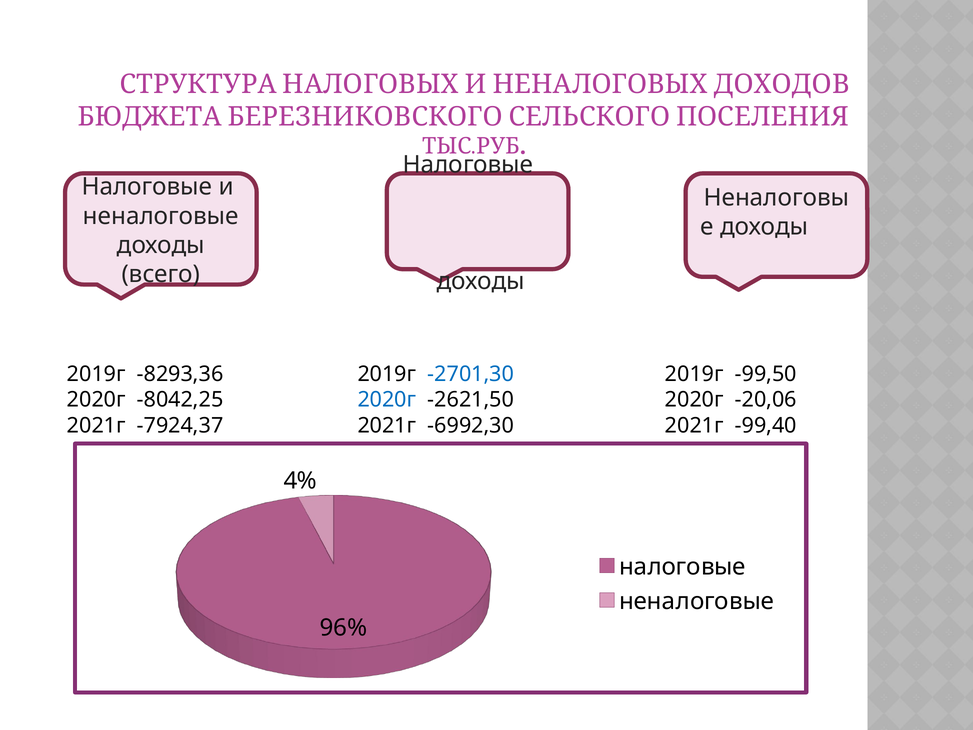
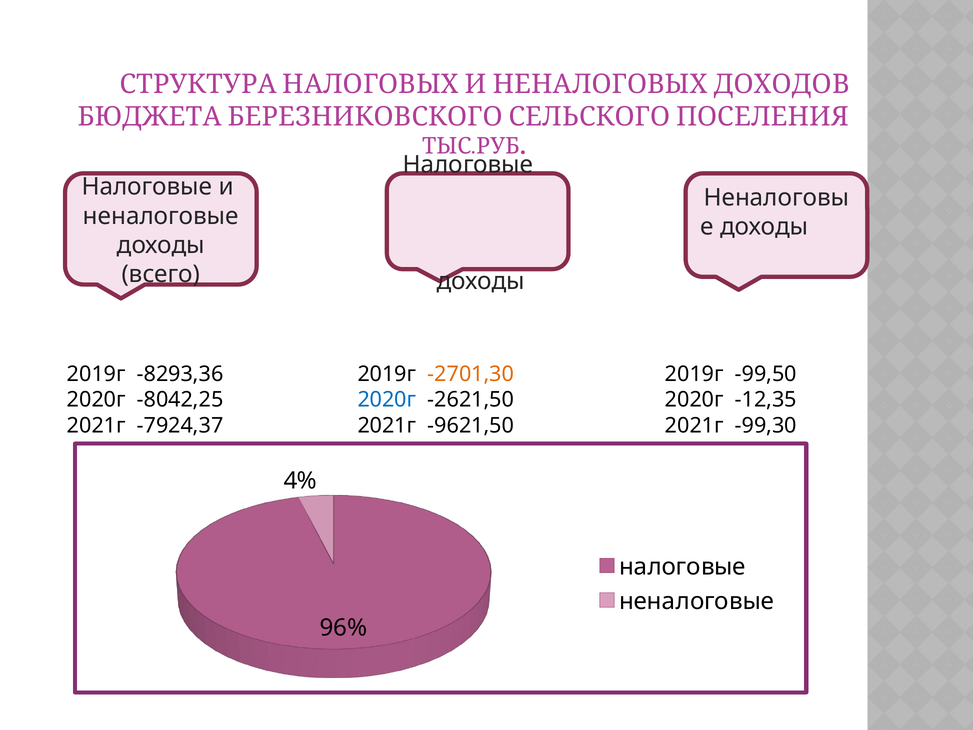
-2701,30 colour: blue -> orange (471, 374)
-20,06: -20,06 -> -12,35 (766, 400)
-6992,30: -6992,30 -> -9621,50 (471, 426)
-99,40: -99,40 -> -99,30 (766, 426)
